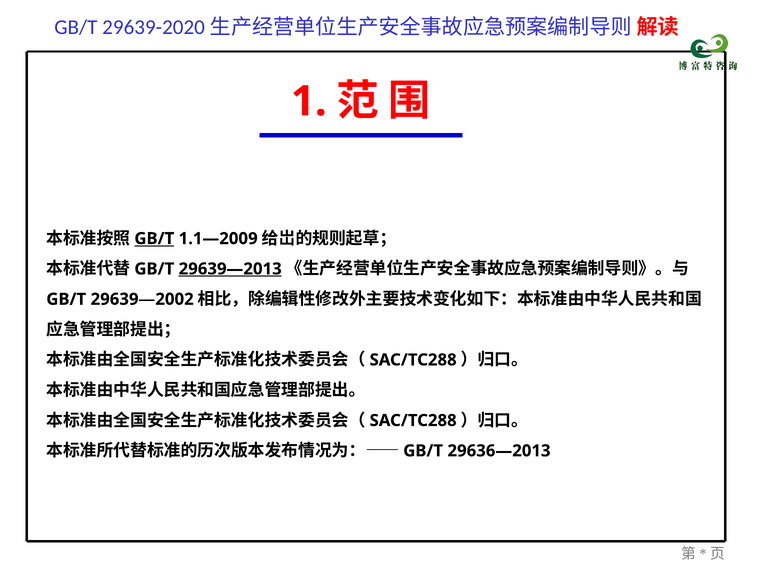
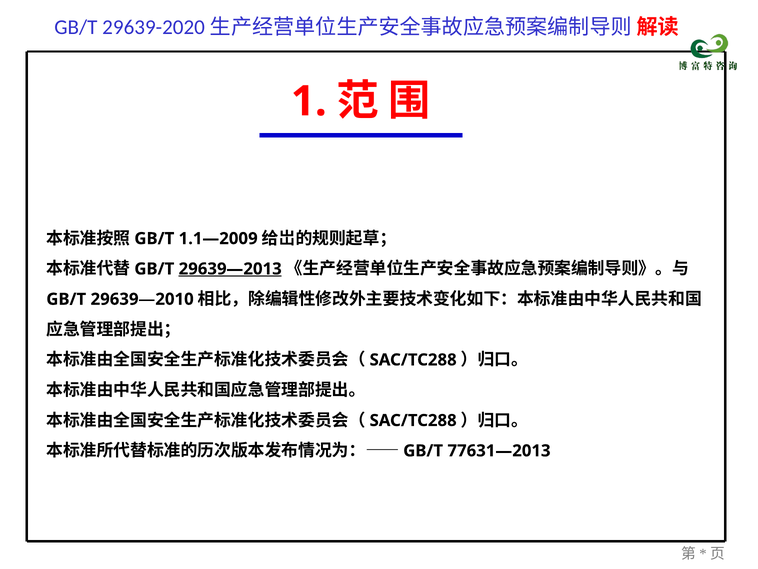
GB/T underline: present -> none (154, 238)
29639—2002: 29639—2002 -> 29639—2010 (142, 299)
29636—2013: 29636—2013 -> 77631—2013 (499, 450)
